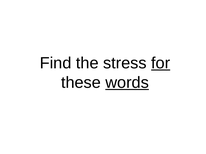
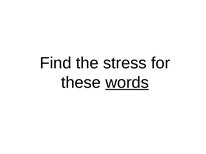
for underline: present -> none (161, 63)
